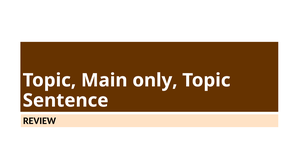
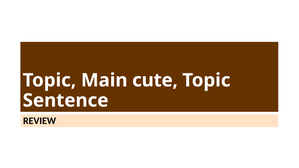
only: only -> cute (155, 80)
